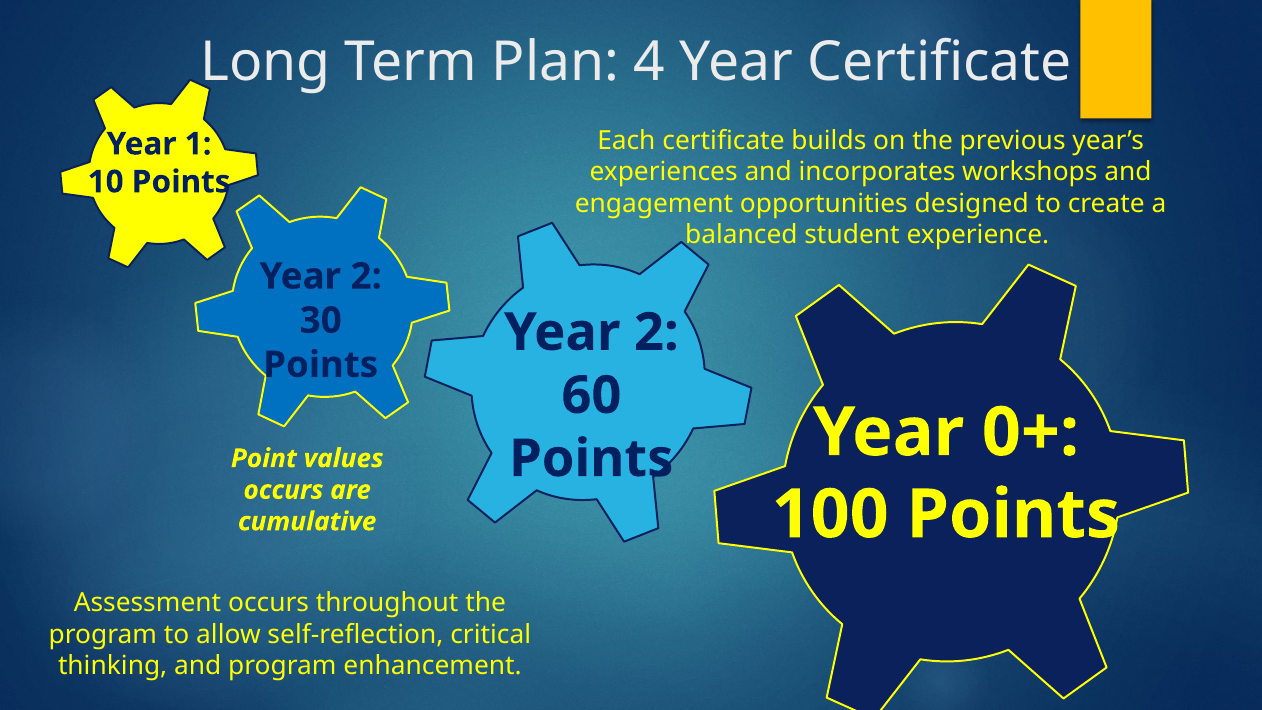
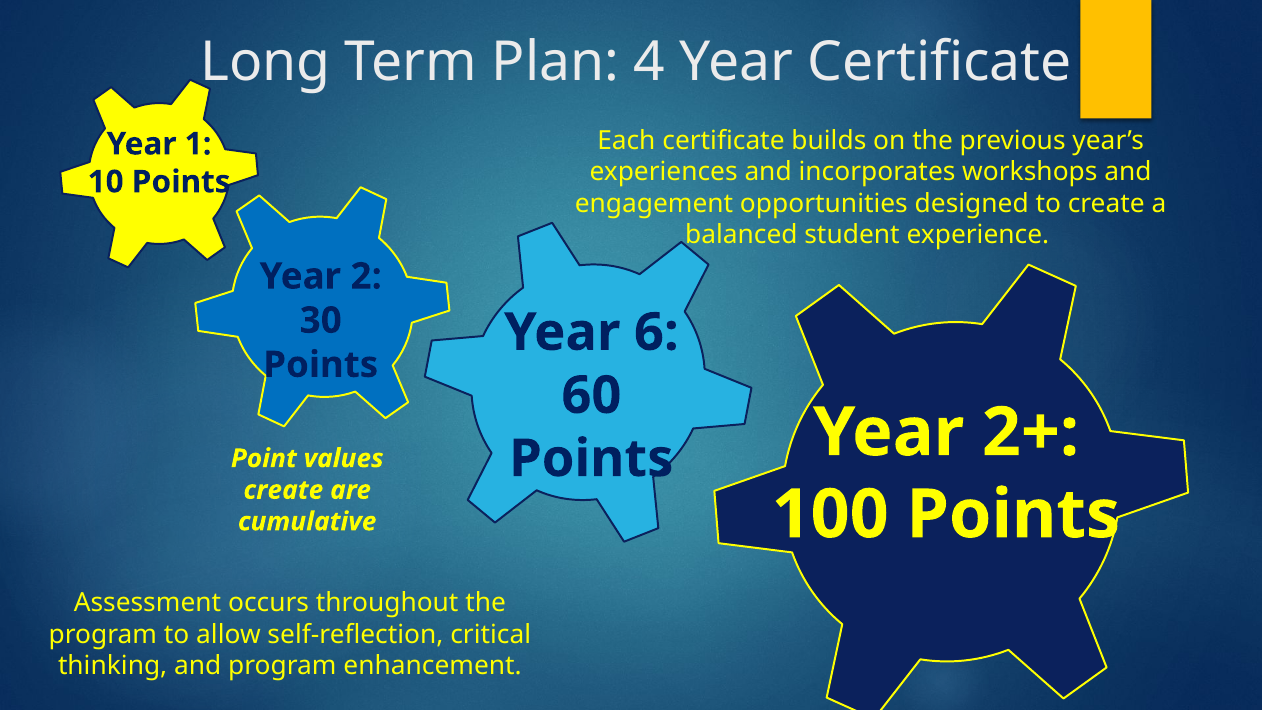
2: 2 -> 6 (656, 332)
0+: 0+ -> 2+ (1030, 433)
occurs: occurs -> create (283, 490)
